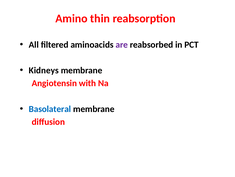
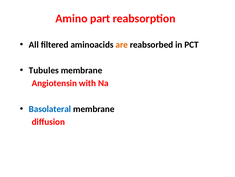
thin: thin -> part (100, 18)
are colour: purple -> orange (122, 45)
Kidneys: Kidneys -> Tubules (44, 70)
